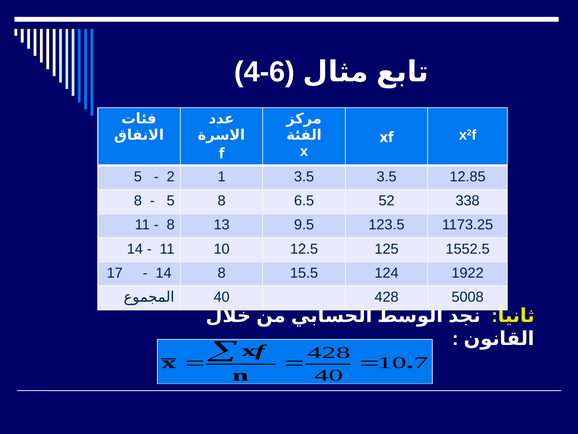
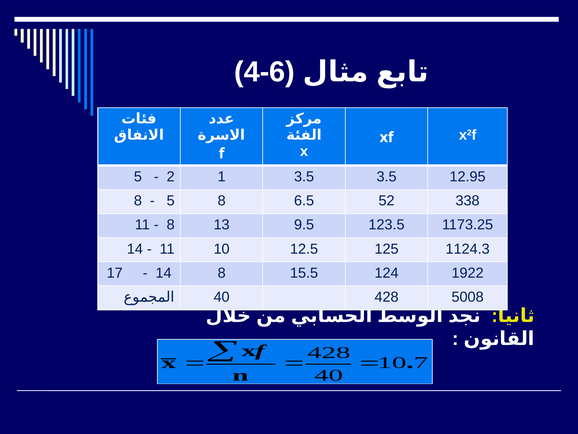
12.85: 12.85 -> 12.95 (468, 177)
1552.5: 1552.5 -> 1124.3 (468, 249)
